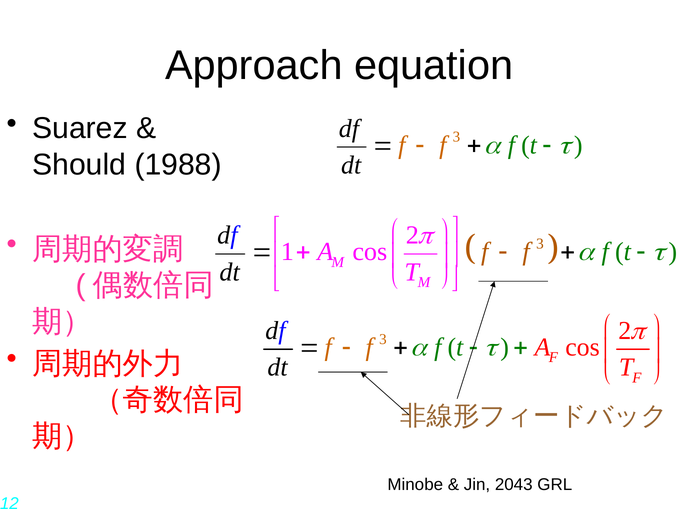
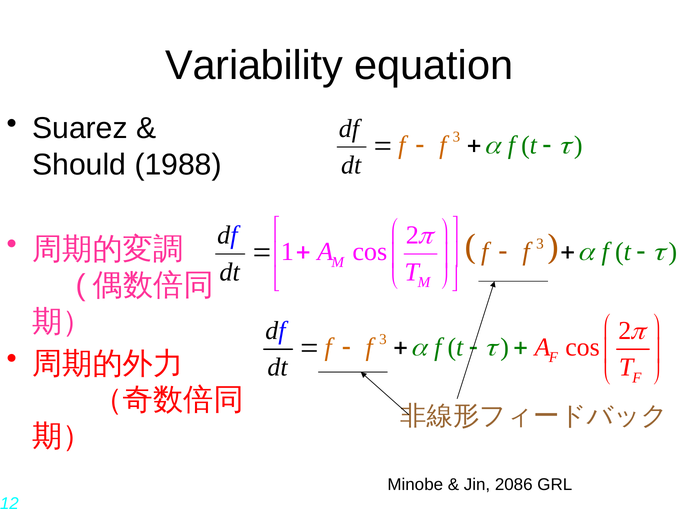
Approach: Approach -> Variability (254, 66)
2043: 2043 -> 2086 (514, 485)
